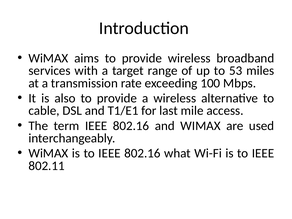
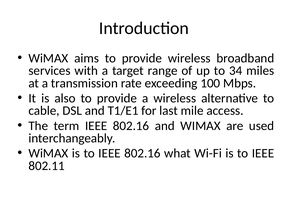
53: 53 -> 34 (236, 71)
